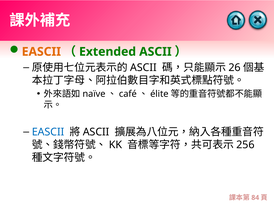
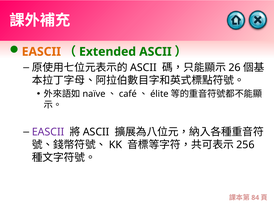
EASCII colour: blue -> purple (48, 132)
